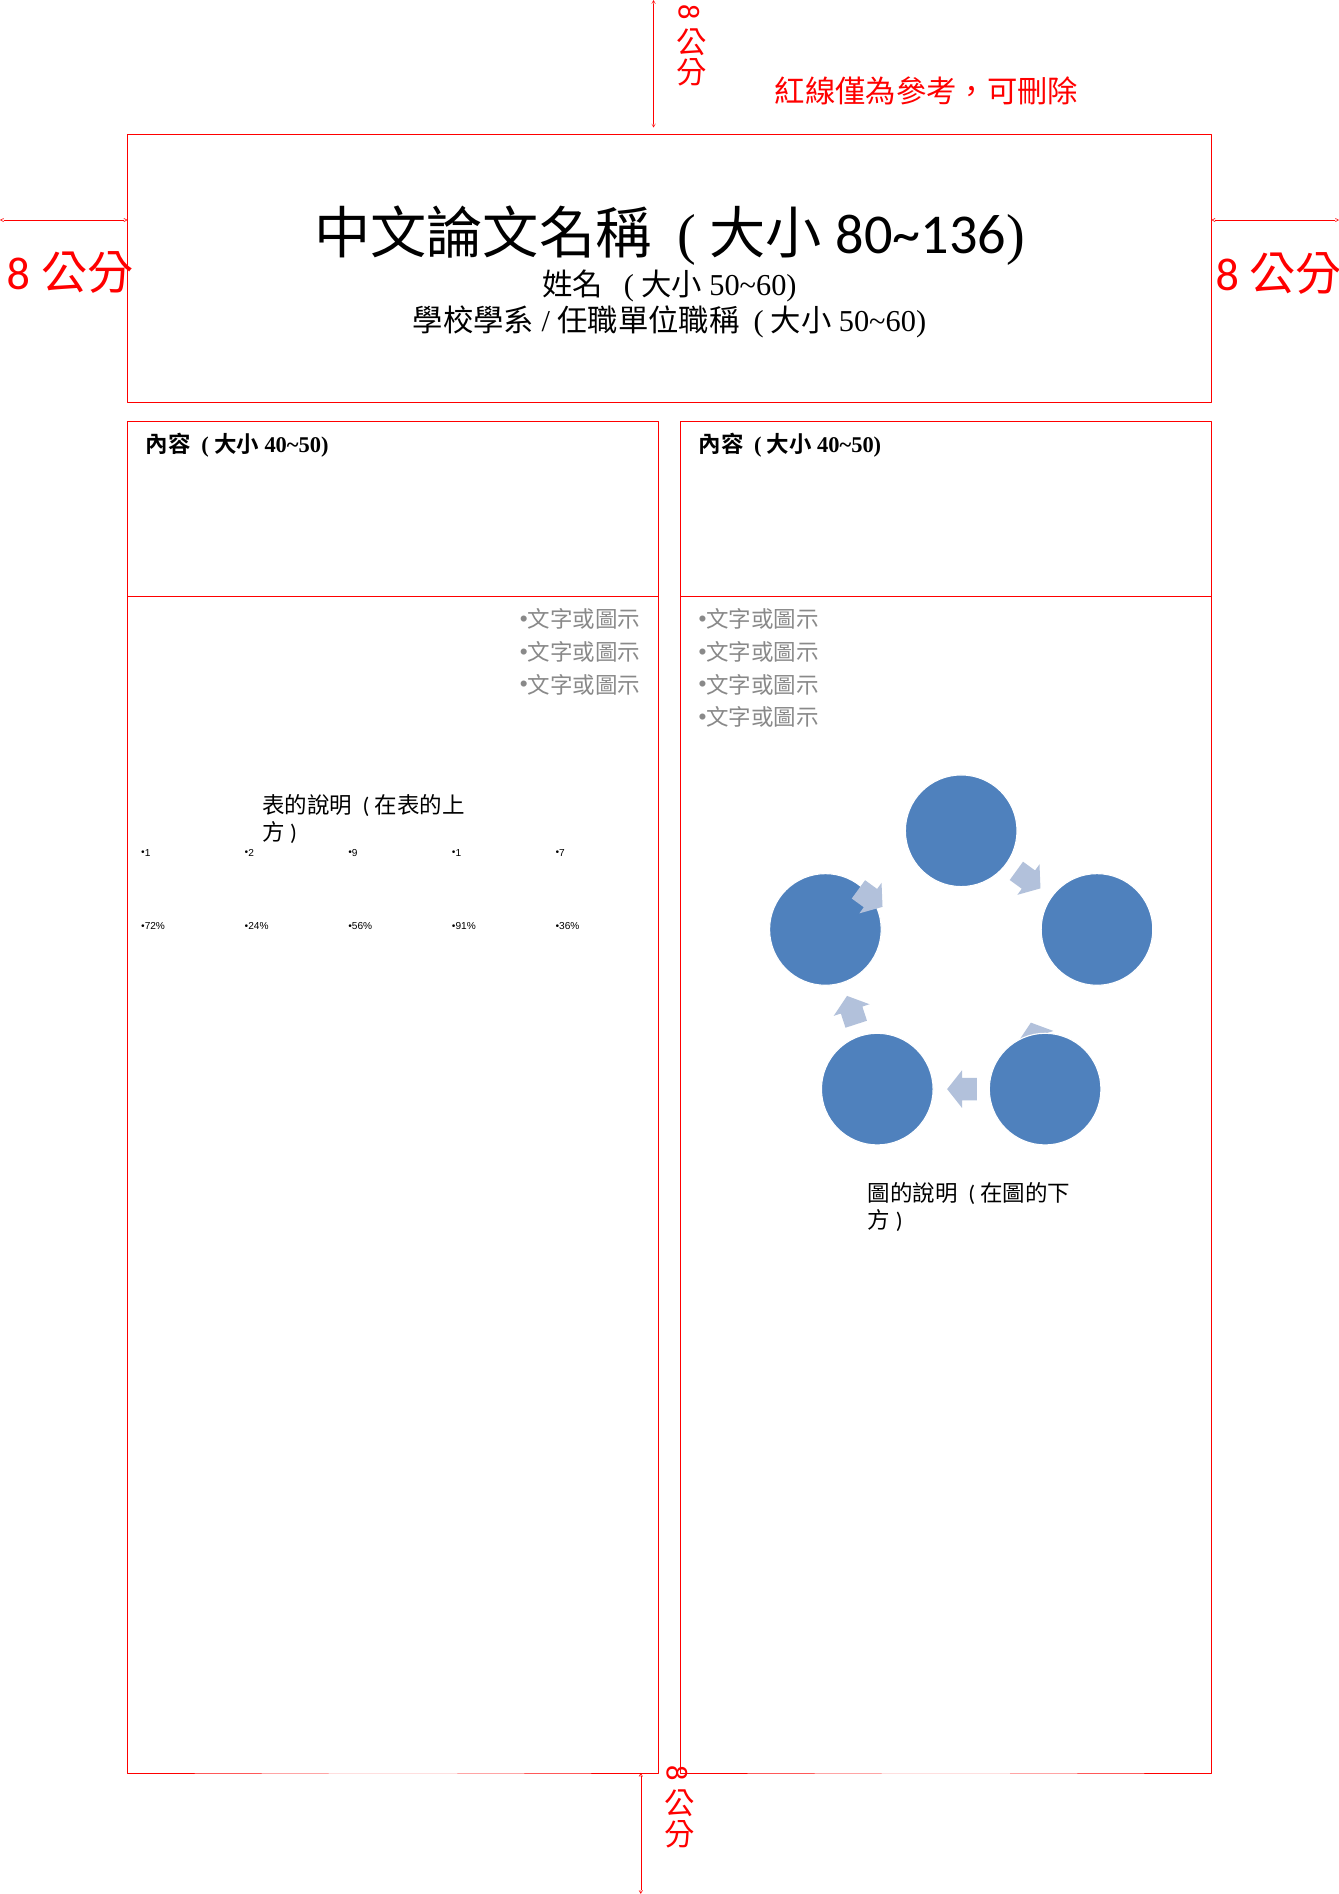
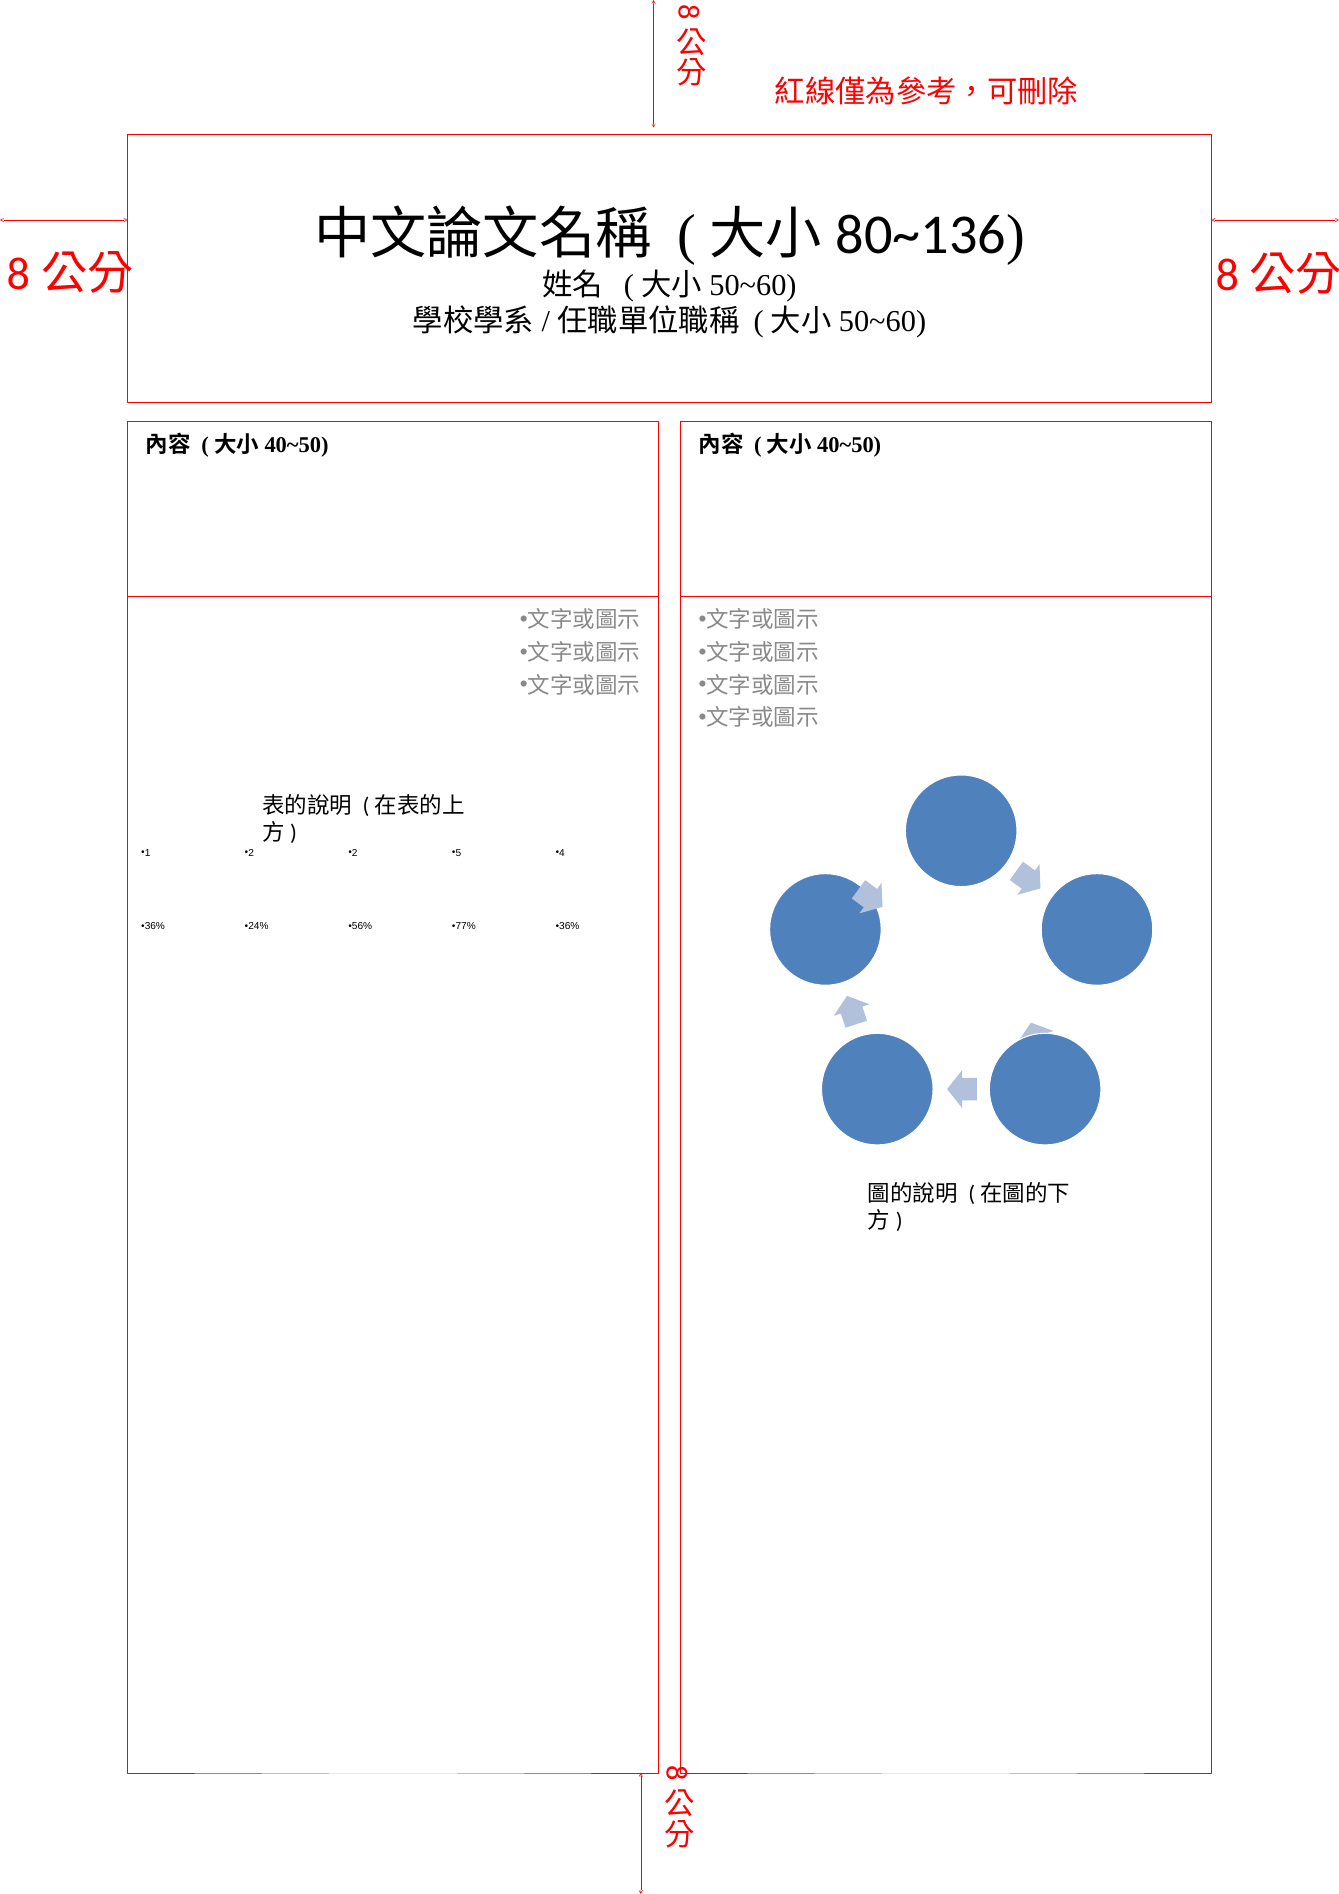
9: 9 -> 2 (355, 853)
1: 1 -> 5 (458, 853)
7: 7 -> 4 (562, 853)
72%: 72% -> 36% (155, 926)
91%: 91% -> 77% (466, 926)
